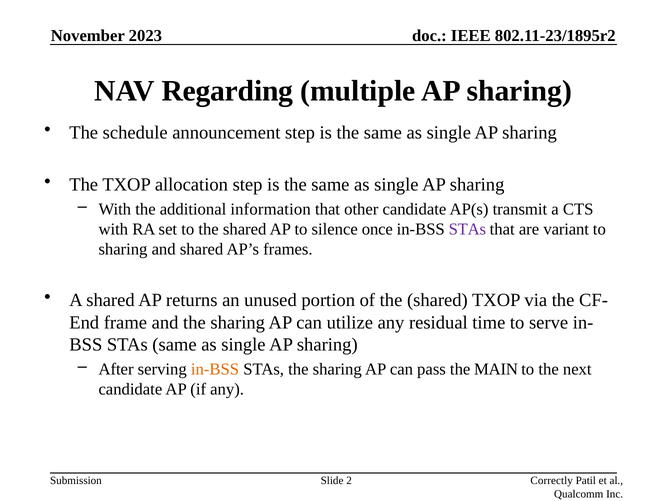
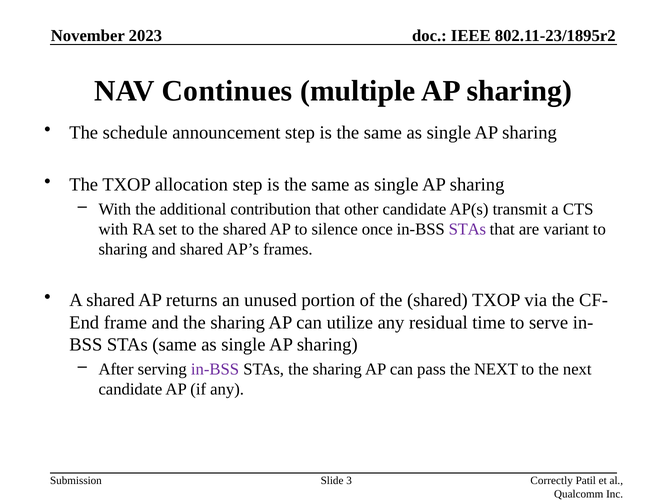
Regarding: Regarding -> Continues (227, 91)
information: information -> contribution (271, 209)
in-BSS colour: orange -> purple (215, 369)
pass the MAIN: MAIN -> NEXT (496, 369)
2: 2 -> 3 (349, 480)
